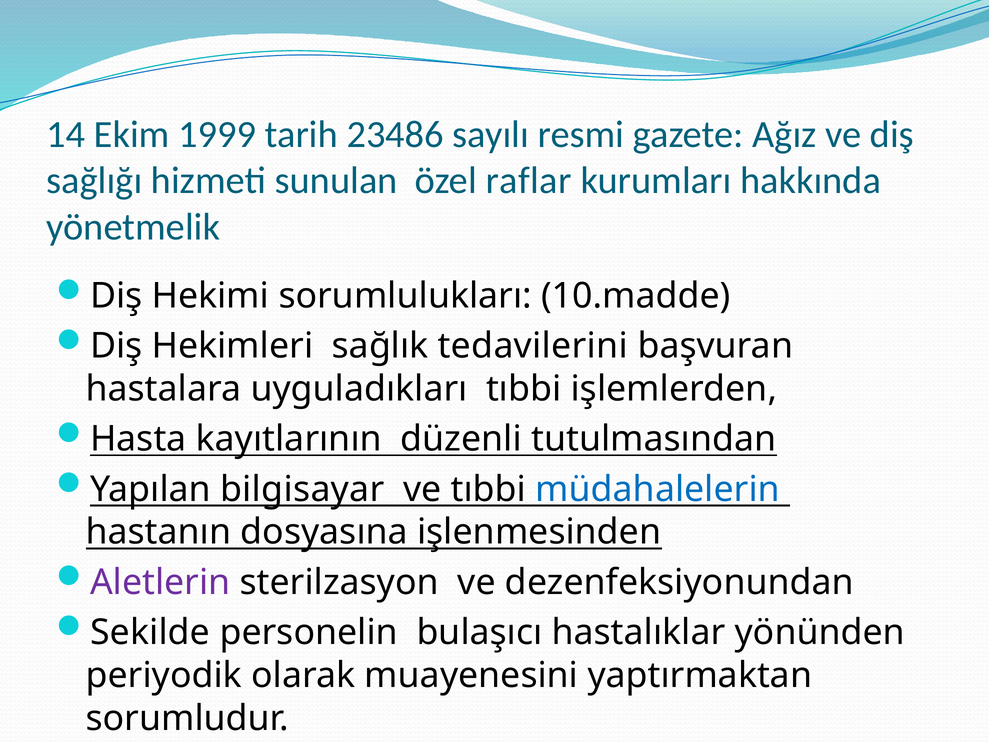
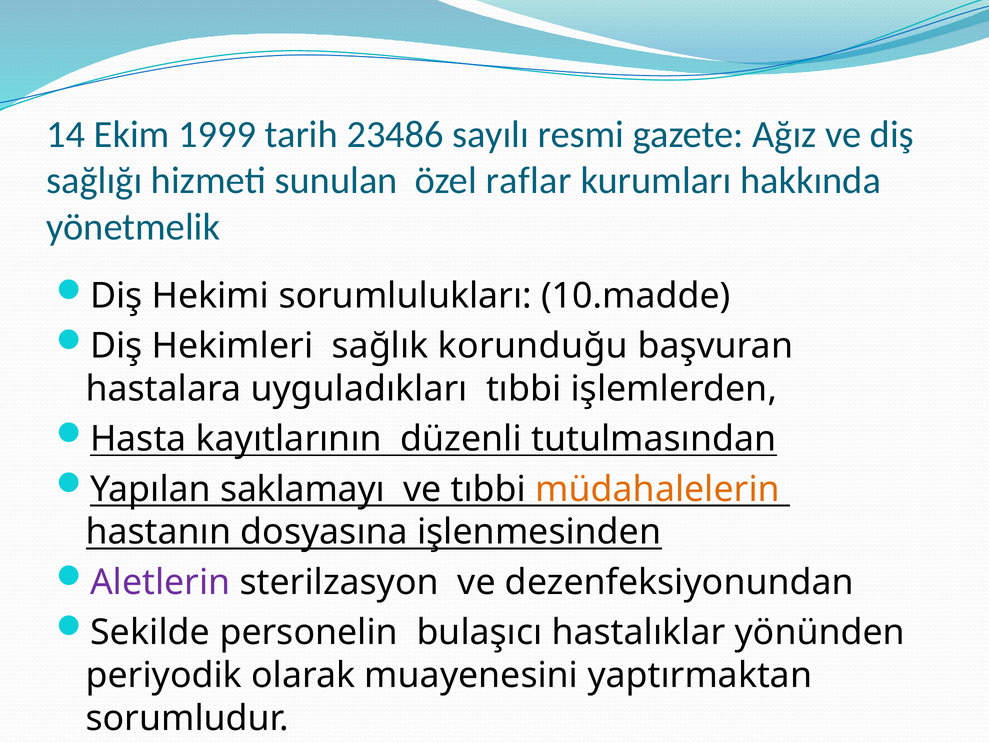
tedavilerini: tedavilerini -> korunduğu (533, 346)
bilgisayar: bilgisayar -> saklamayı (303, 489)
müdahalelerin colour: blue -> orange (658, 489)
